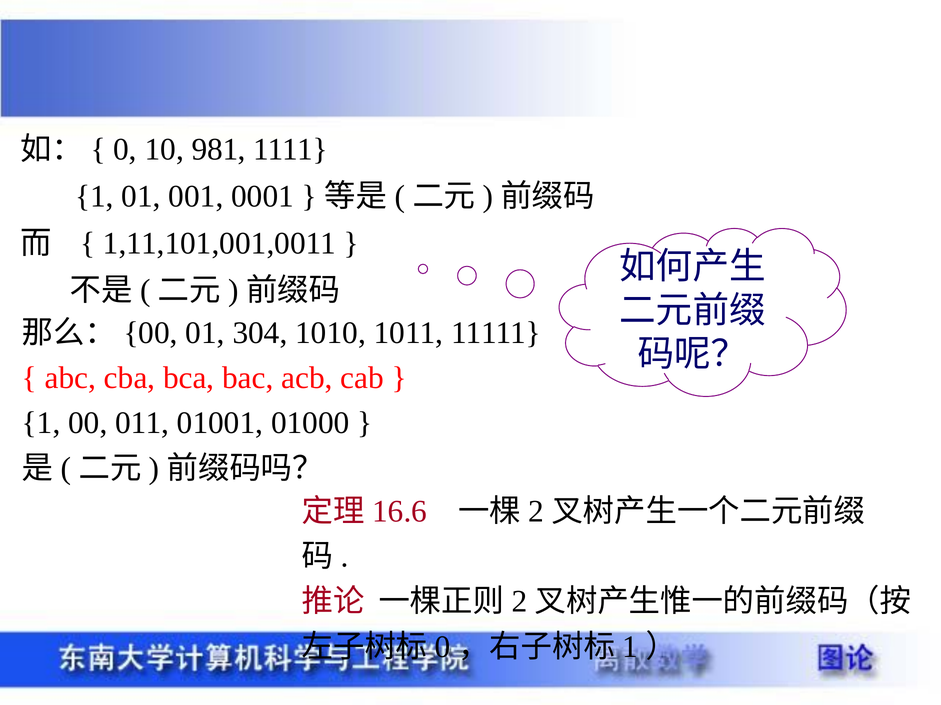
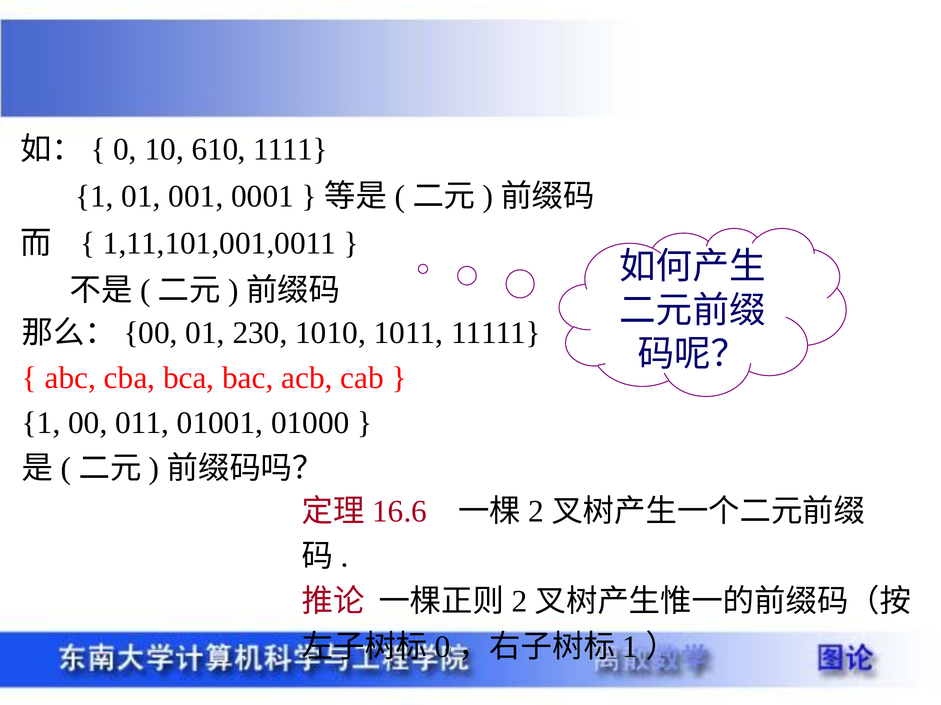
981: 981 -> 610 (219, 150)
304: 304 -> 230 (260, 333)
